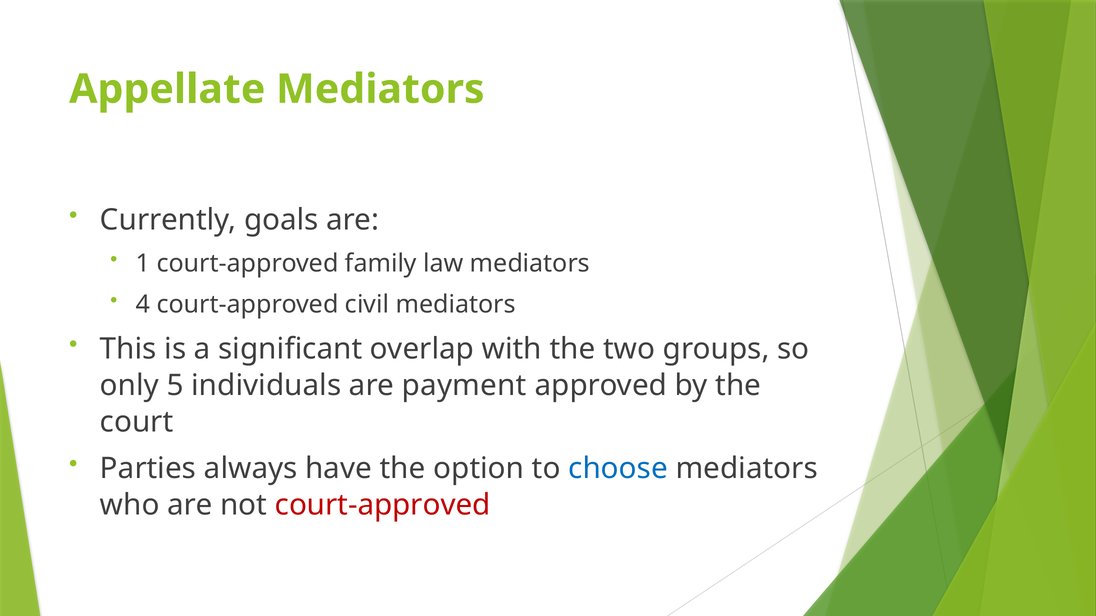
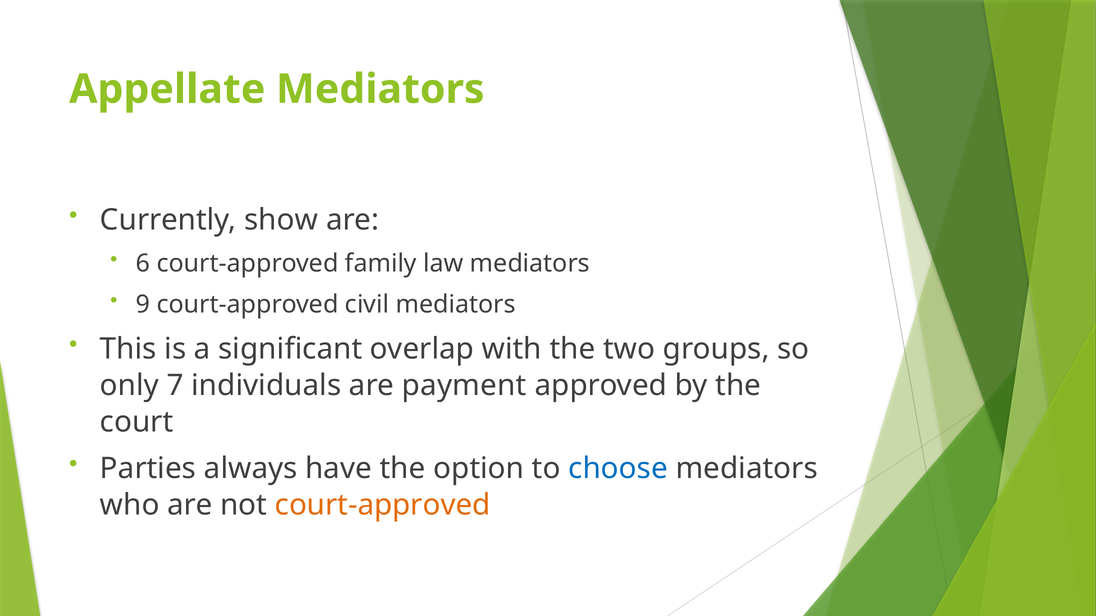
goals: goals -> show (281, 220)
1: 1 -> 6 (143, 264)
4: 4 -> 9 (143, 305)
5: 5 -> 7 (175, 386)
court-approved colour: red -> orange (383, 506)
